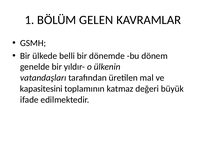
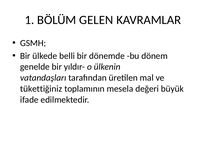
kapasitesini: kapasitesini -> tükettiğiniz (41, 89)
katmaz: katmaz -> mesela (120, 89)
